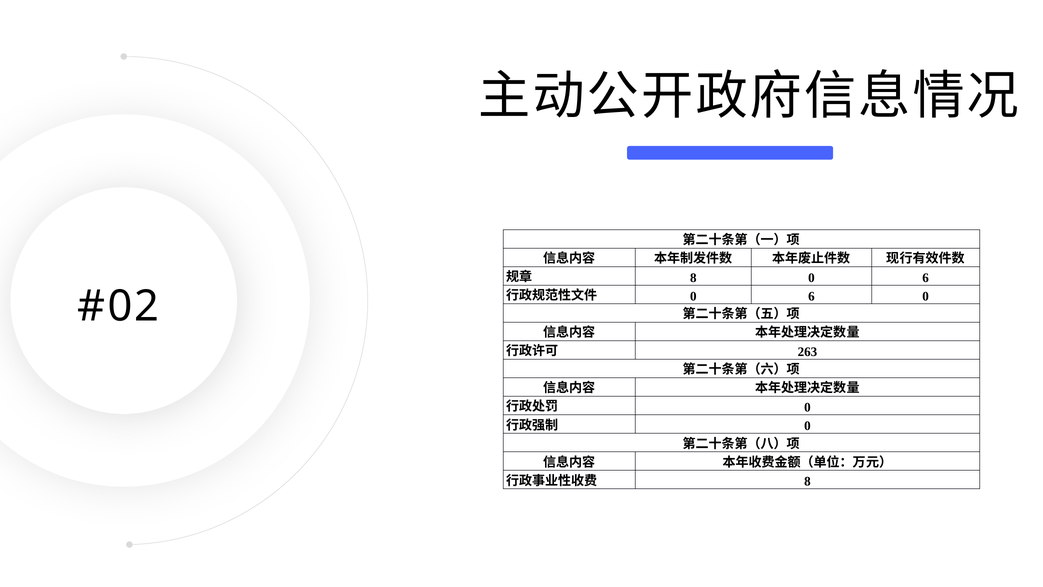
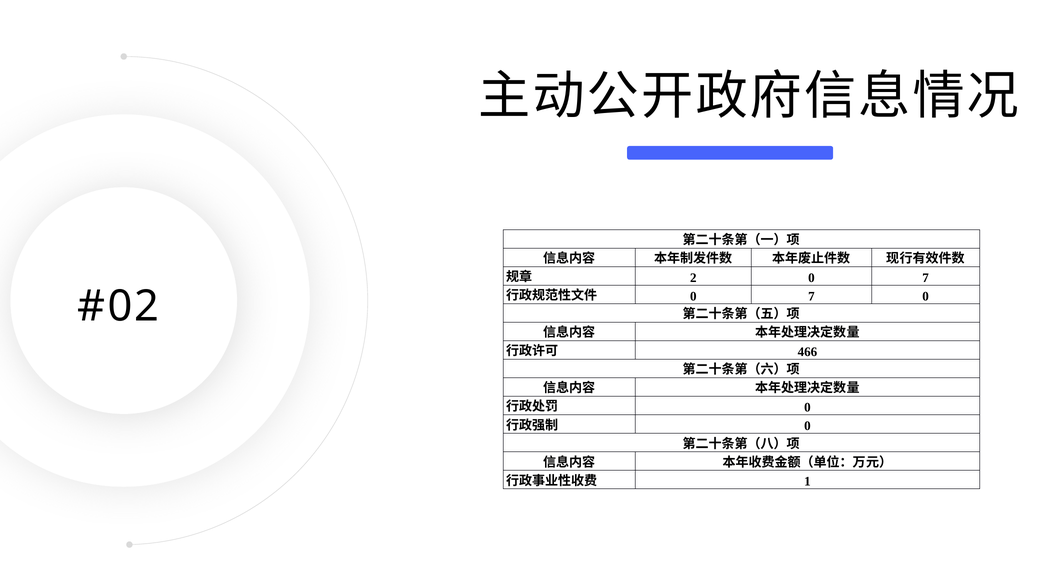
8: 8 -> 2 (693, 278)
6: 6 -> 7 (926, 278)
6: 6 -> 7 (811, 296)
263: 263 -> 466 (807, 352)
8: 8 -> 1 (807, 481)
